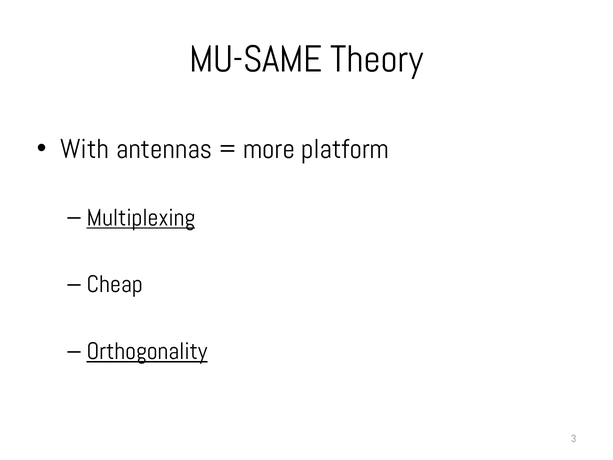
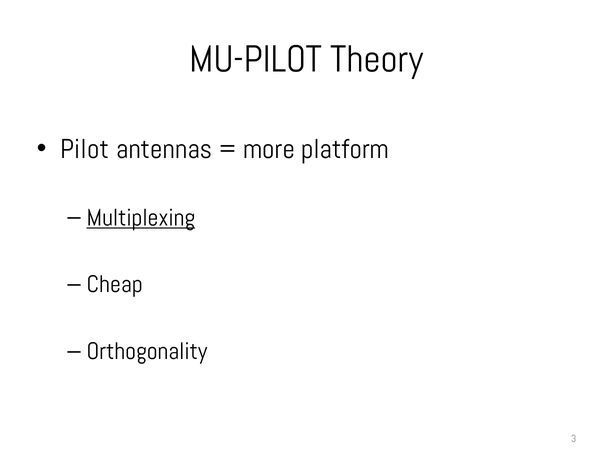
MU-SAME: MU-SAME -> MU-PILOT (256, 59)
With: With -> Pilot (85, 149)
Orthogonality underline: present -> none (147, 351)
